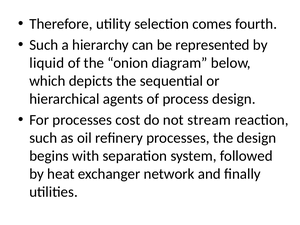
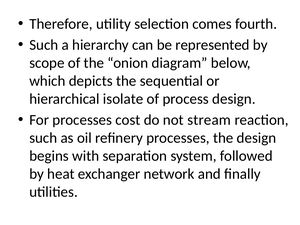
liquid: liquid -> scope (47, 63)
agents: agents -> isolate (123, 99)
